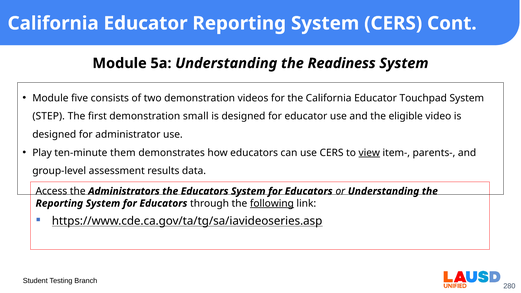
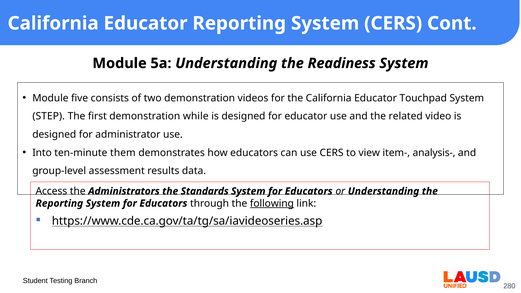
small: small -> while (196, 116)
eligible: eligible -> related (406, 116)
Play: Play -> Into (42, 153)
view underline: present -> none (369, 153)
parents-: parents- -> analysis- (434, 153)
the Educators: Educators -> Standards (205, 191)
